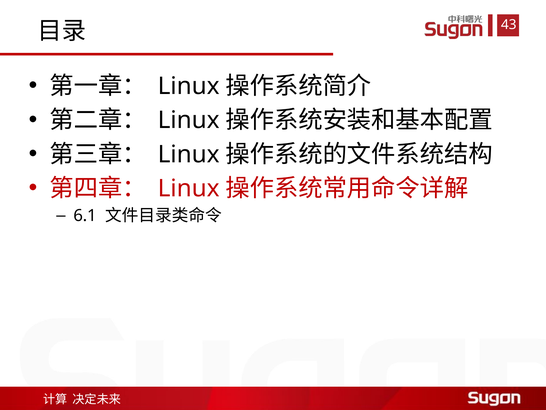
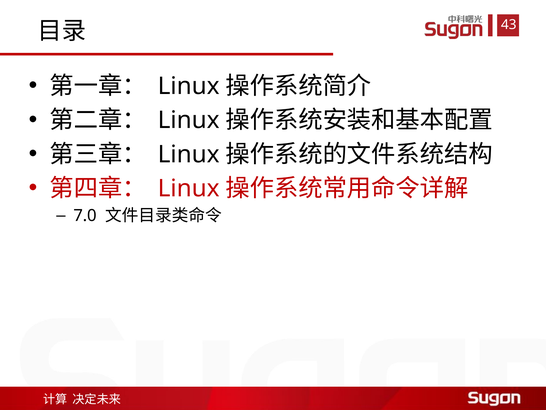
6.1: 6.1 -> 7.0 (85, 215)
